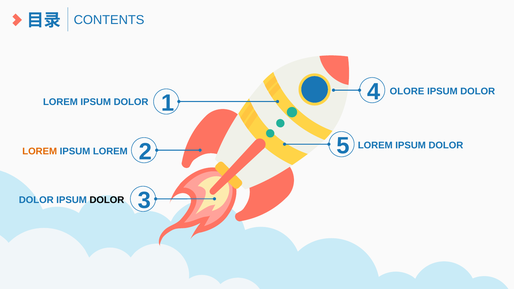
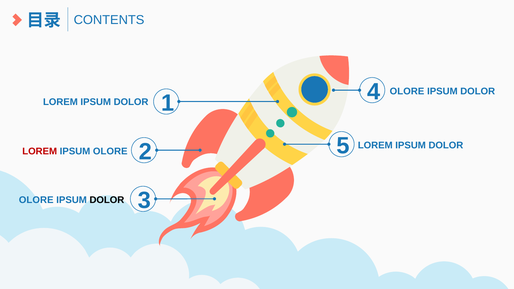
LOREM colour: orange -> red (40, 151)
IPSUM LOREM: LOREM -> OLORE (110, 151)
DOLOR: DOLOR -> OLORE (36, 200)
